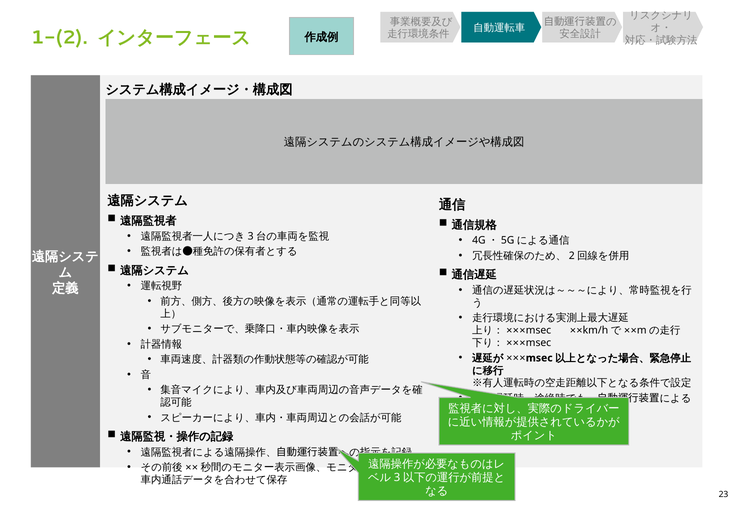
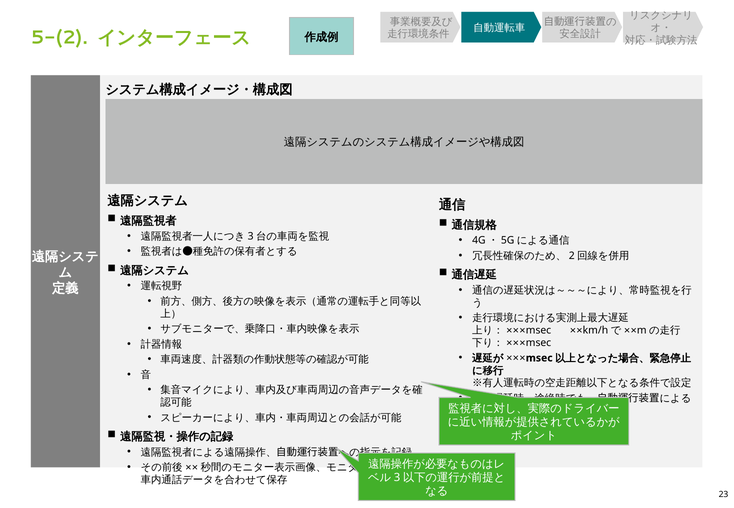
1-(2: 1-(2 -> 5-(2 (59, 37)
